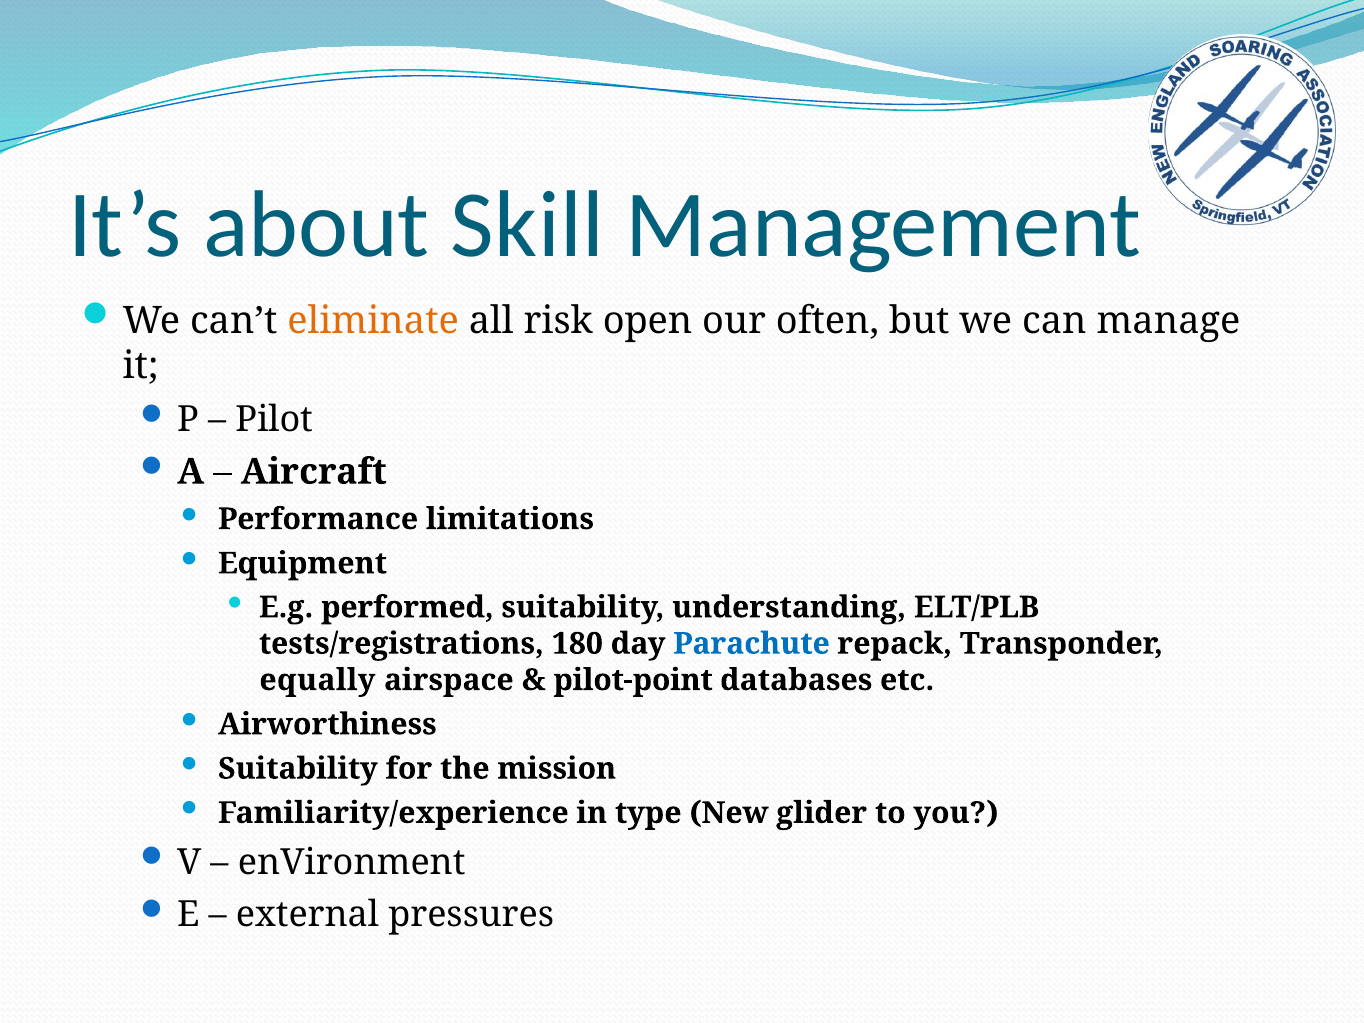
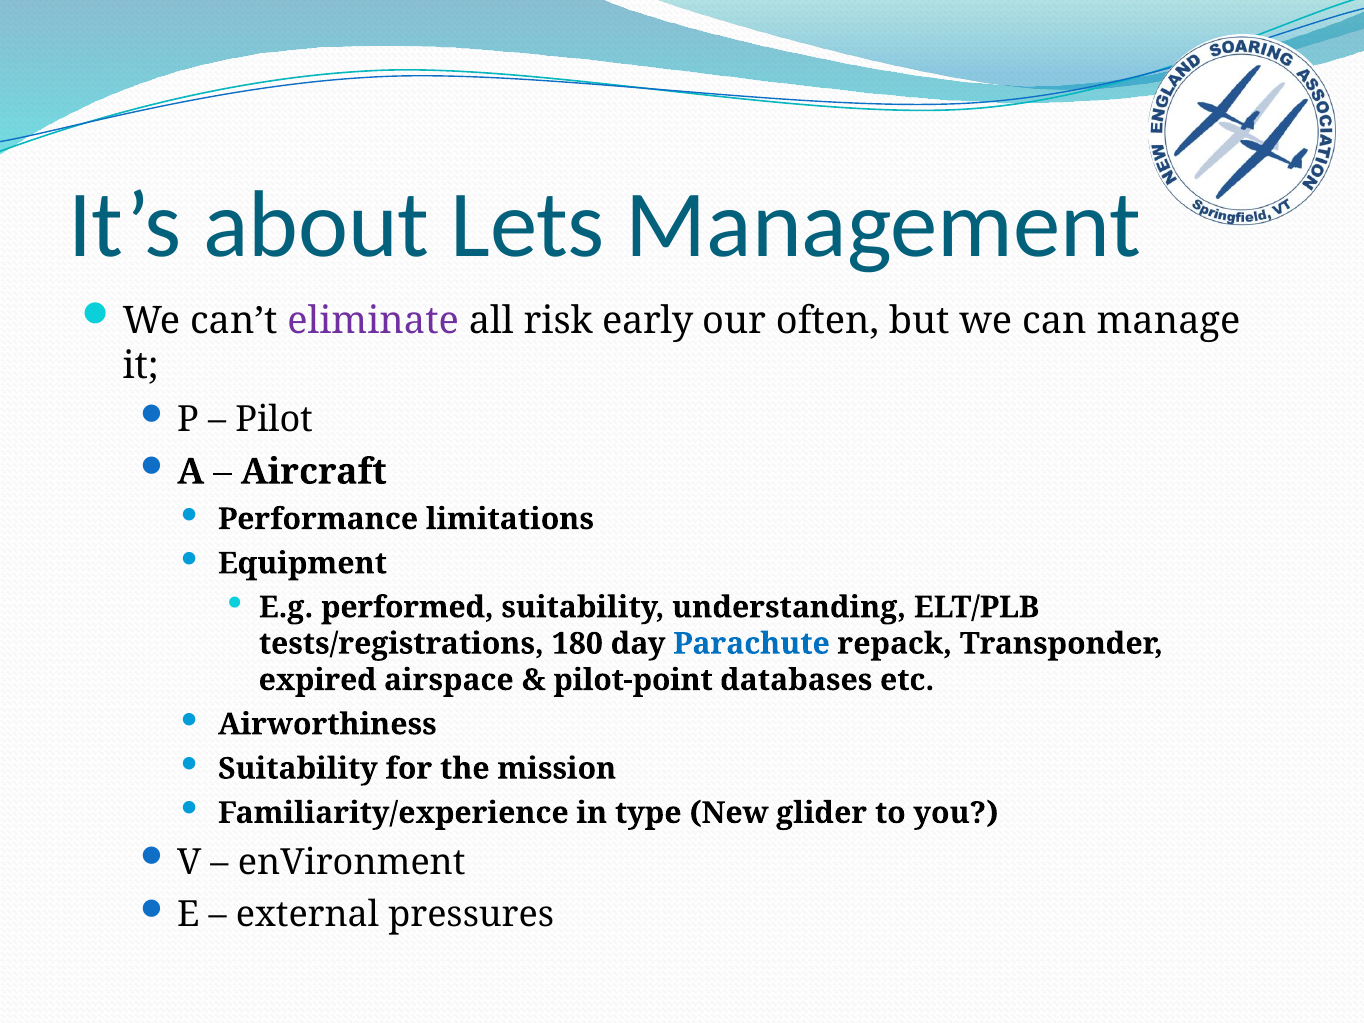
Skill: Skill -> Lets (528, 225)
eliminate colour: orange -> purple (373, 321)
open: open -> early (648, 321)
equally: equally -> expired (318, 680)
